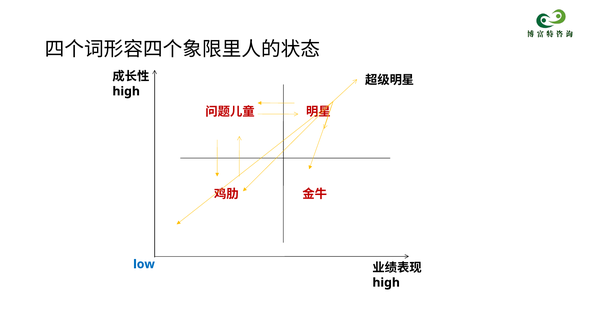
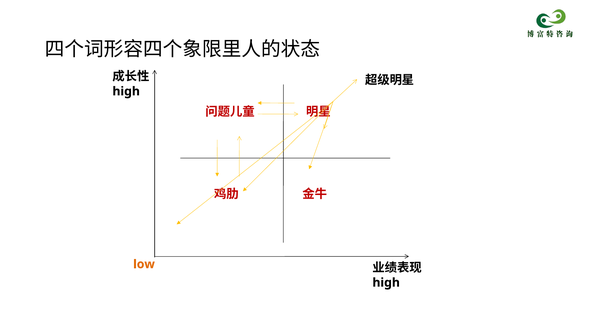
low colour: blue -> orange (144, 264)
